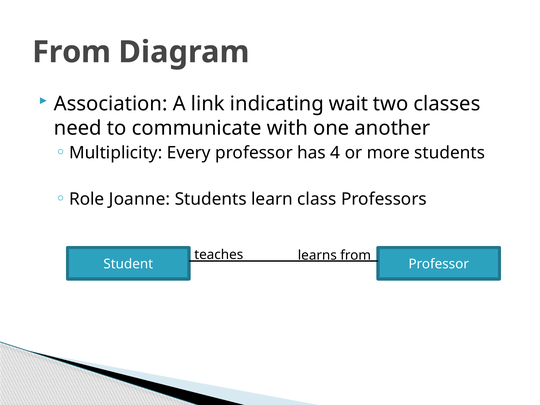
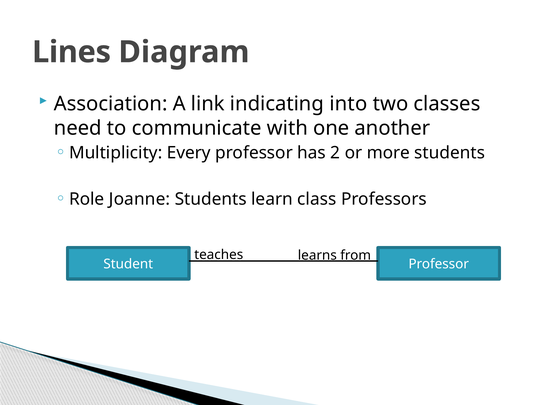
From: From -> Lines (72, 52)
wait: wait -> into (348, 104)
4: 4 -> 2 (335, 153)
